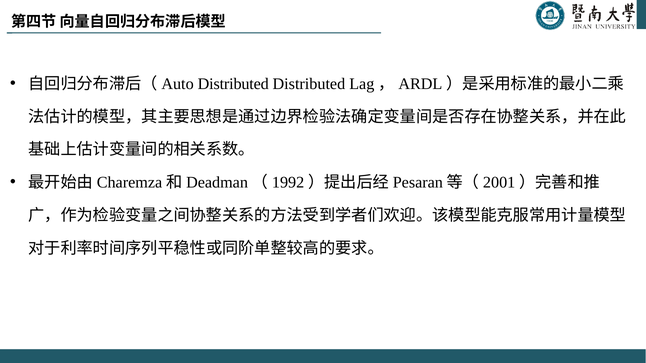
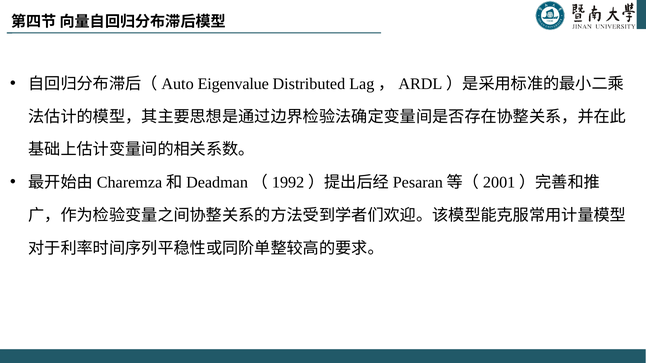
Distributed: Distributed -> Eigenvalue (233, 84)
